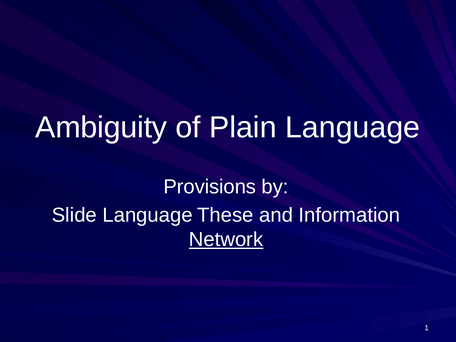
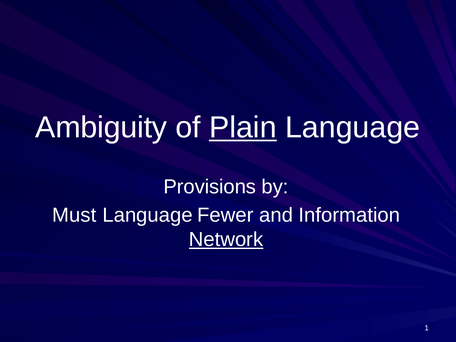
Plain underline: none -> present (243, 128)
Slide: Slide -> Must (74, 215)
These: These -> Fewer (225, 215)
